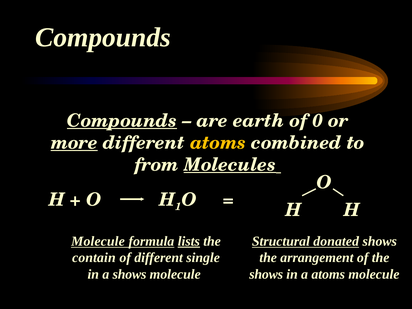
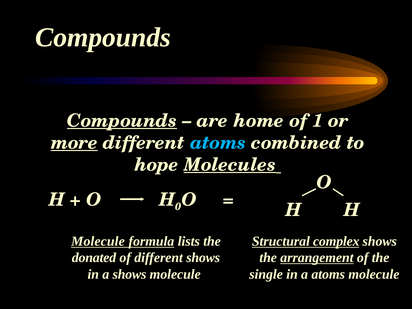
earth: earth -> home (259, 121)
0: 0 -> 1 (318, 121)
atoms colour: yellow -> light blue (218, 143)
from: from -> hope (156, 165)
1: 1 -> 0 (178, 207)
lists underline: present -> none (189, 241)
donated: donated -> complex (336, 241)
contain: contain -> donated (94, 258)
different single: single -> shows (203, 258)
arrangement underline: none -> present (317, 258)
shows: shows -> single (266, 274)
